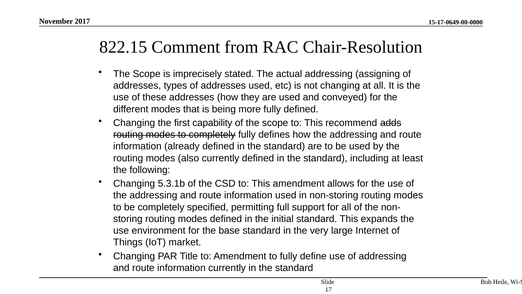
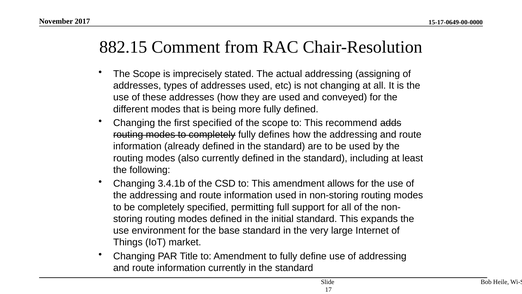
822.15: 822.15 -> 882.15 (123, 47)
first capability: capability -> specified (212, 123)
5.3.1b: 5.3.1b -> 3.4.1b (171, 183)
